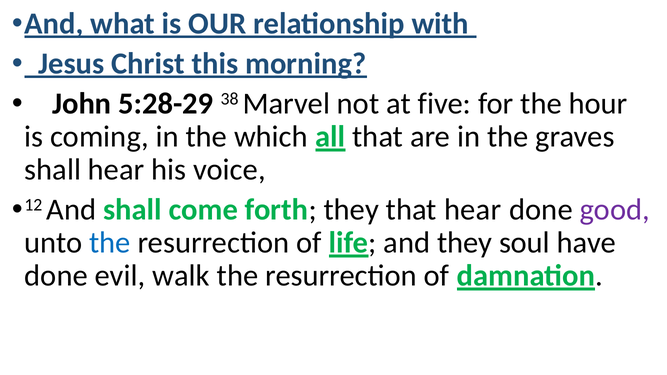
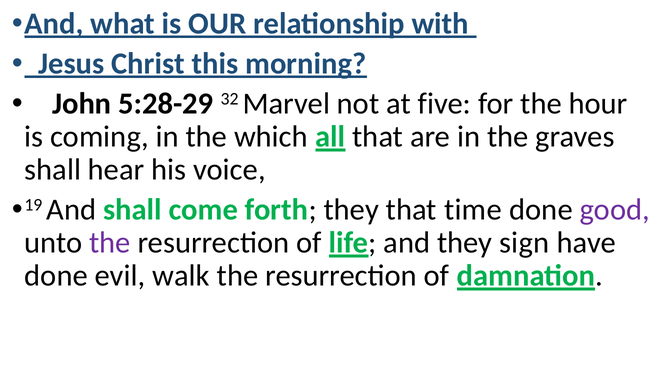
38: 38 -> 32 (230, 99)
12: 12 -> 19 (33, 205)
that hear: hear -> time (473, 210)
the colour: blue -> purple (110, 243)
soul: soul -> sign (524, 243)
